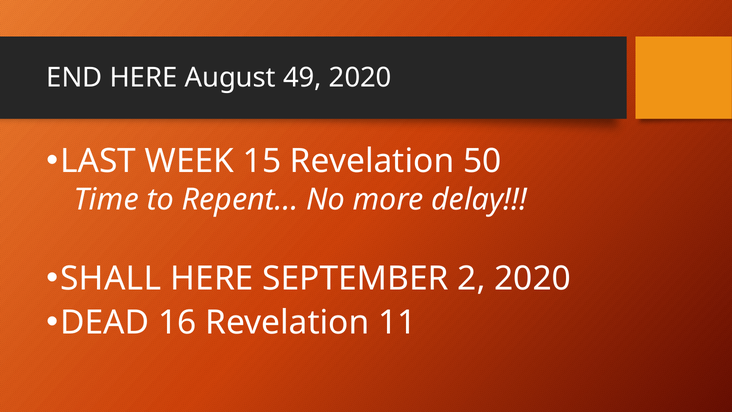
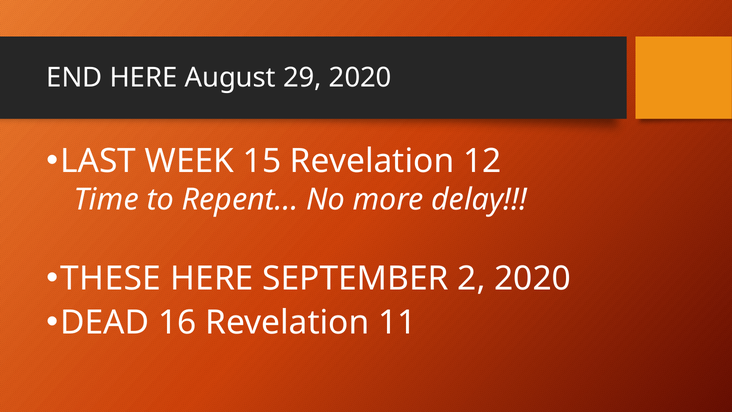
49: 49 -> 29 (302, 77)
50: 50 -> 12 (482, 161)
SHALL: SHALL -> THESE (111, 278)
